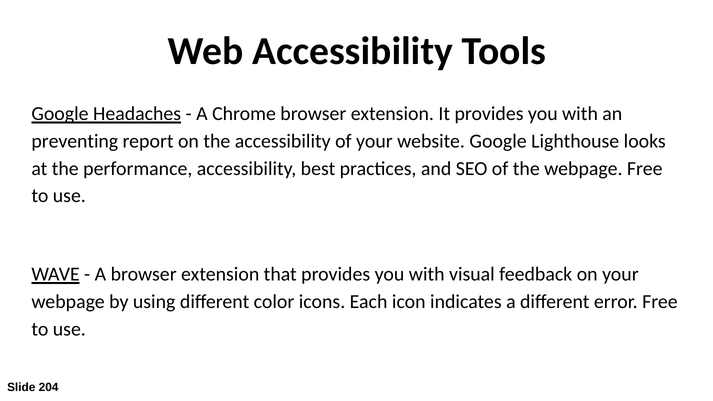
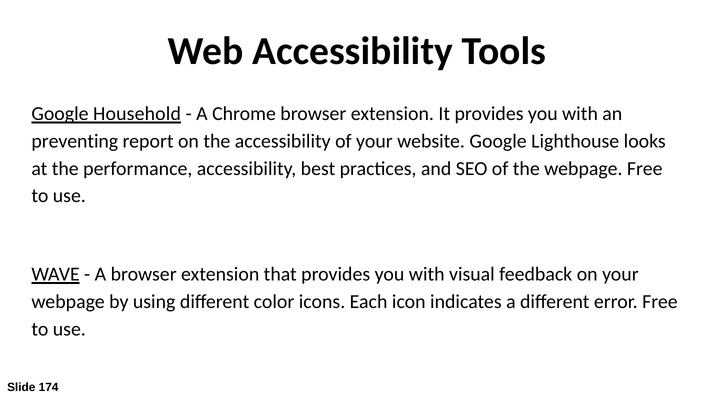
Headaches: Headaches -> Household (137, 114)
204: 204 -> 174 (49, 387)
